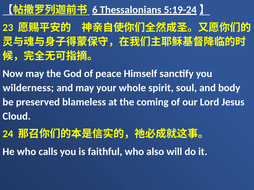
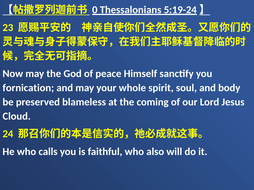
6: 6 -> 0 (95, 10)
wilderness: wilderness -> fornication (28, 88)
